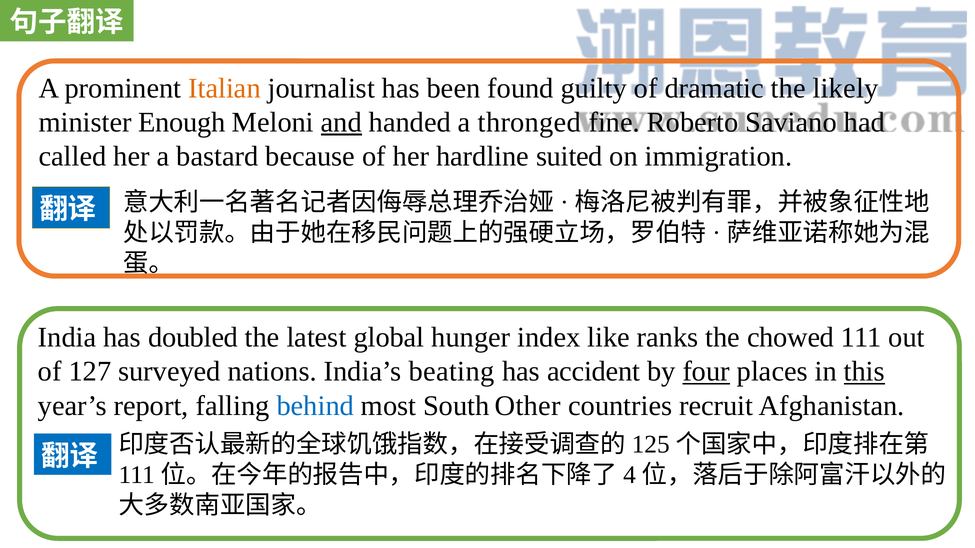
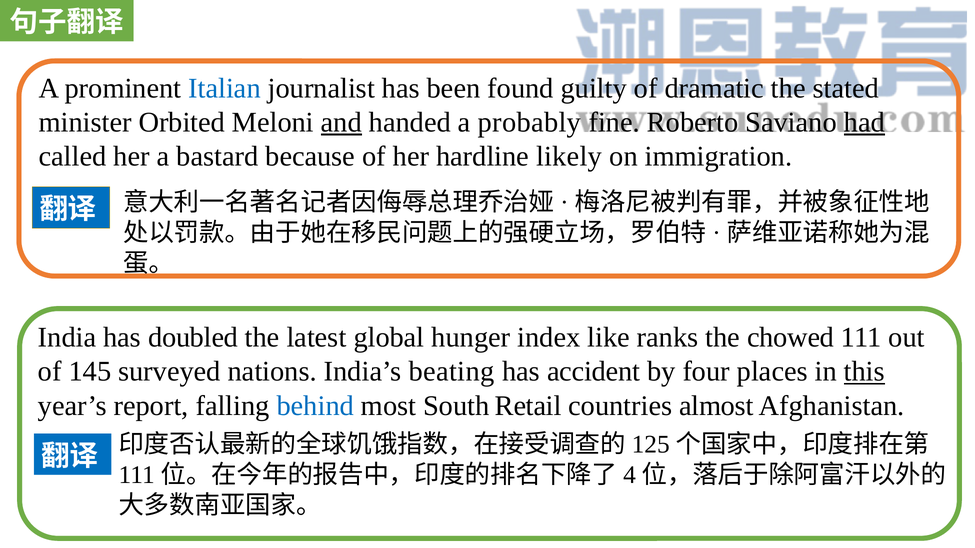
Italian colour: orange -> blue (225, 88)
likely: likely -> stated (846, 88)
Enough: Enough -> Orbited (182, 122)
thronged: thronged -> probably (529, 122)
had underline: none -> present (864, 122)
suited: suited -> likely (569, 157)
127: 127 -> 145 (90, 372)
four underline: present -> none (706, 372)
Other: Other -> Retail (528, 406)
recruit: recruit -> almost (716, 406)
